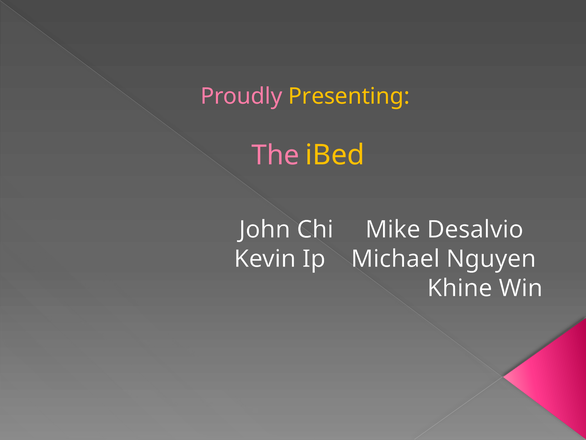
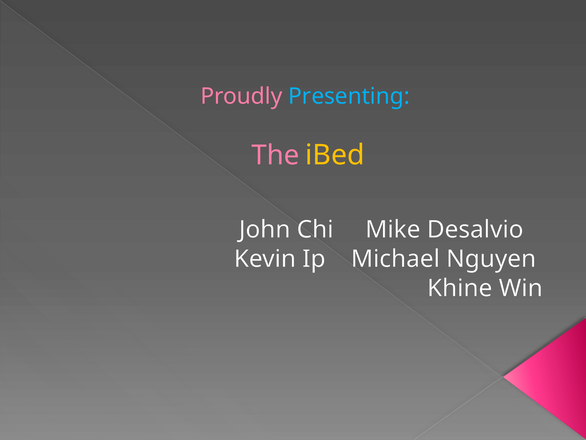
Presenting colour: yellow -> light blue (349, 96)
